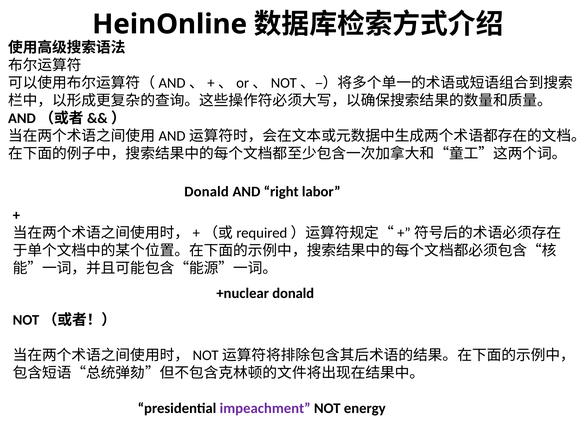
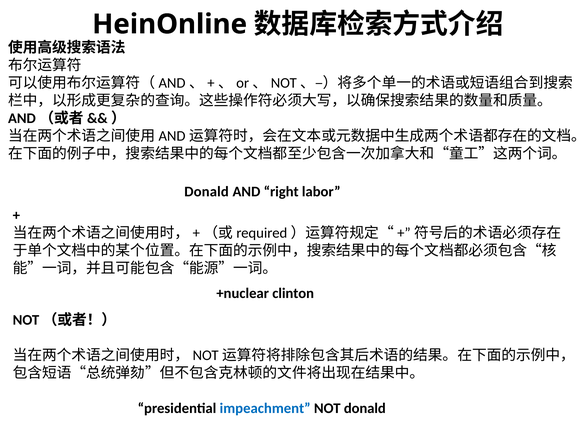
+nuclear donald: donald -> clinton (293, 293)
impeachment colour: purple -> blue (265, 408)
NOT energy: energy -> donald (365, 408)
